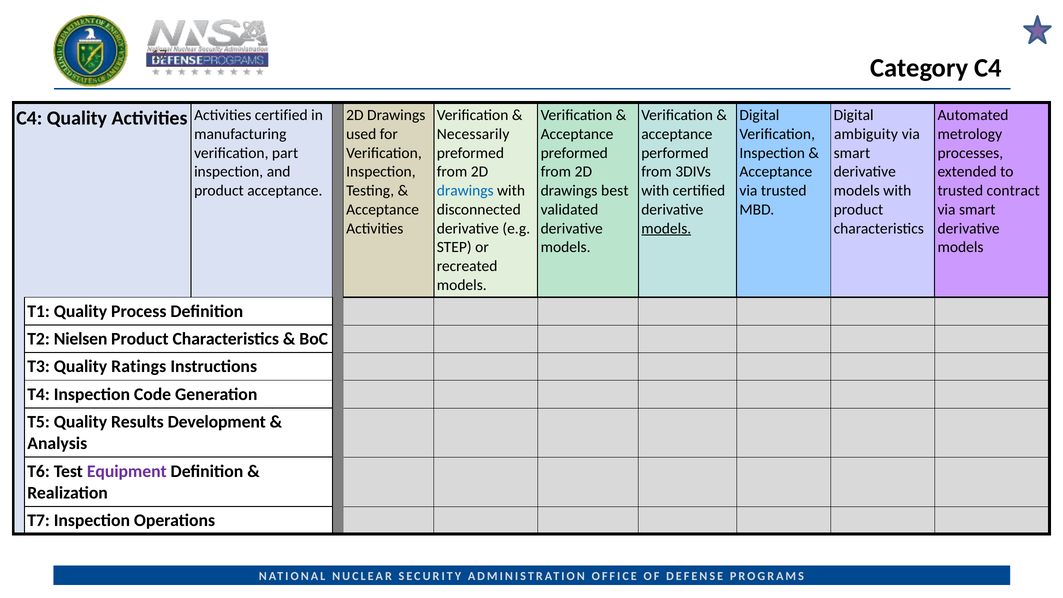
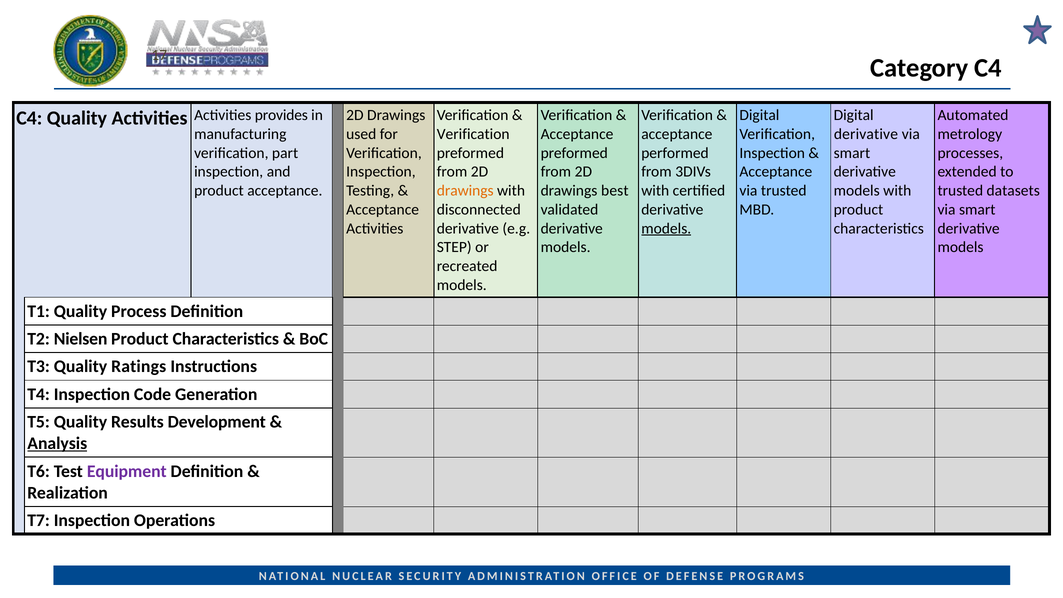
Activities certified: certified -> provides (281, 115)
Necessarily: Necessarily -> Verification (473, 134)
ambiguity: ambiguity -> derivative (866, 134)
drawings colour: blue -> orange (465, 191)
contract: contract -> datasets (1013, 191)
Analysis underline: none -> present (57, 444)
